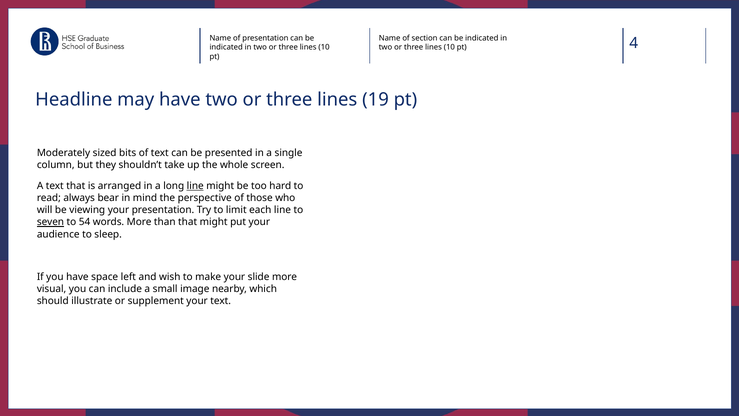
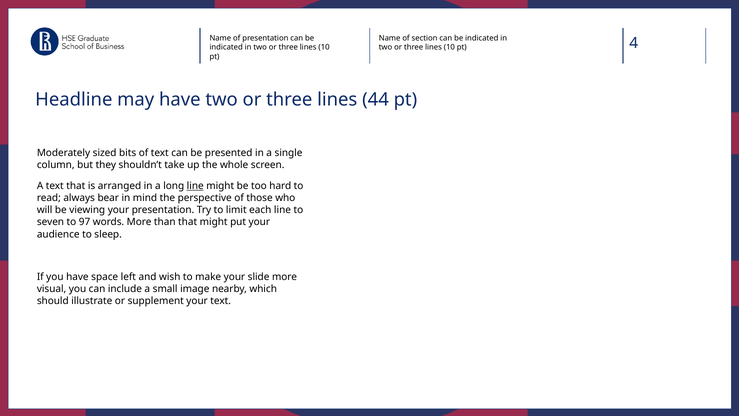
19: 19 -> 44 (376, 100)
seven underline: present -> none (50, 222)
54: 54 -> 97 (85, 222)
